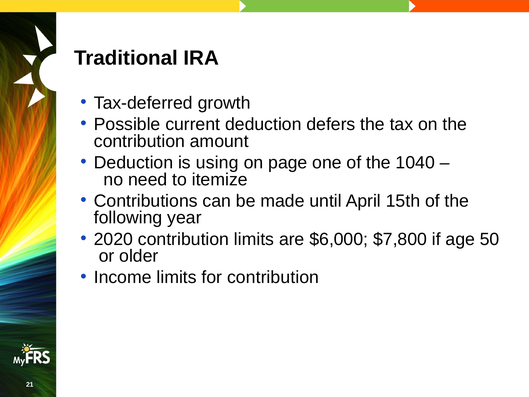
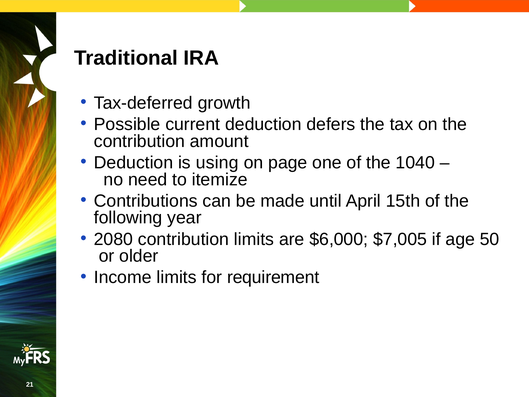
2020: 2020 -> 2080 (113, 239)
$7,800: $7,800 -> $7,005 (400, 239)
for contribution: contribution -> requirement (273, 277)
